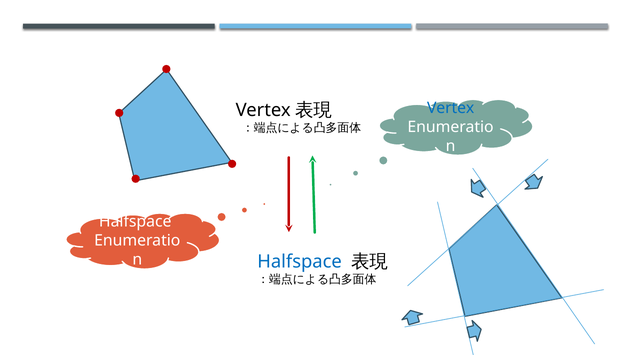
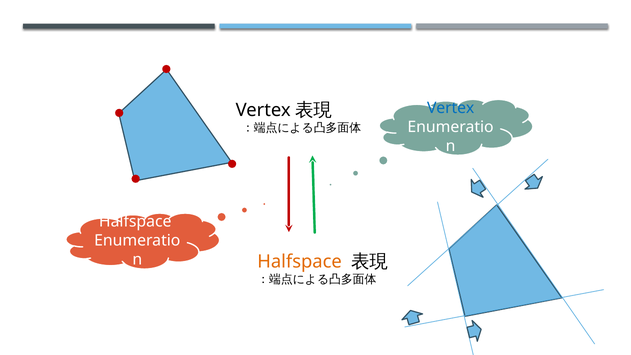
Halfspace colour: blue -> orange (300, 261)
